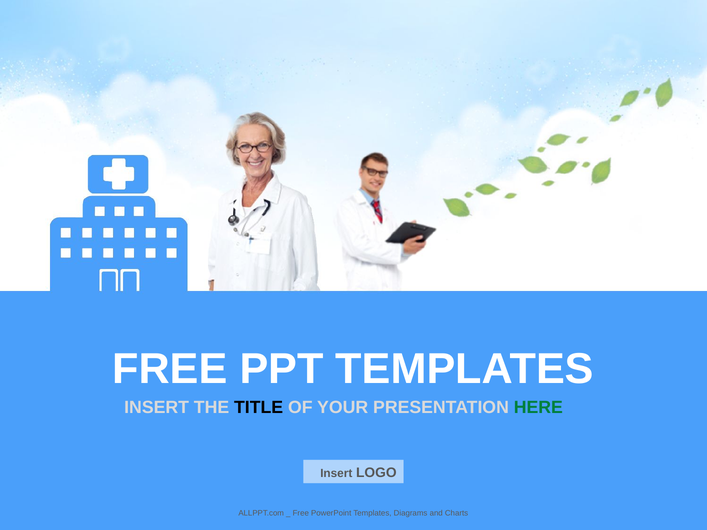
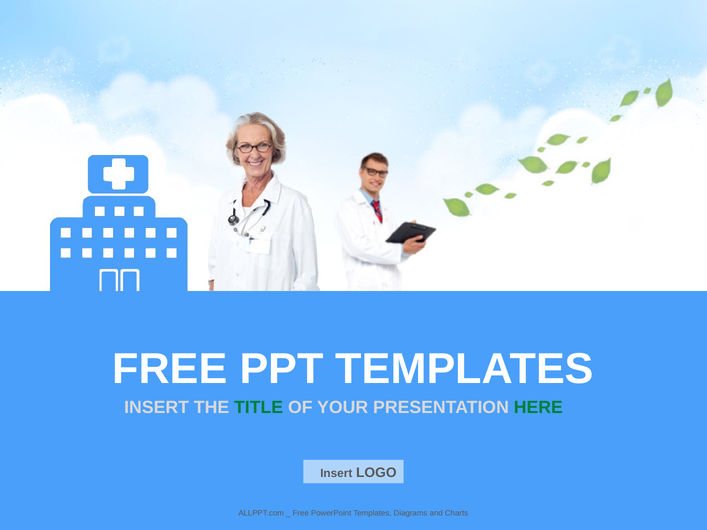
TITLE colour: black -> green (259, 408)
